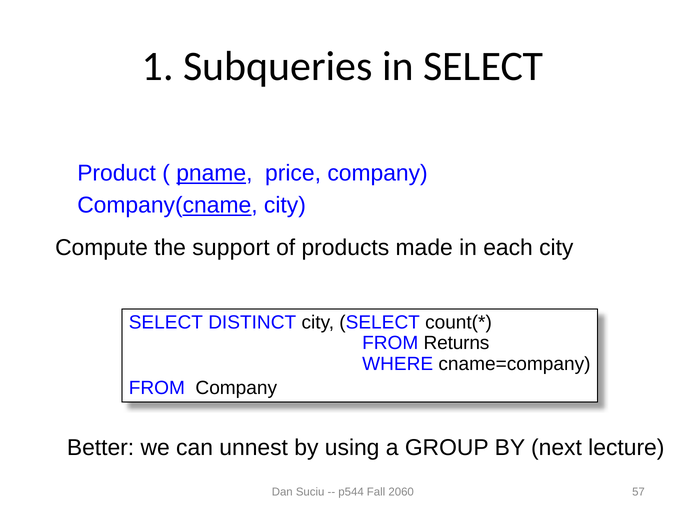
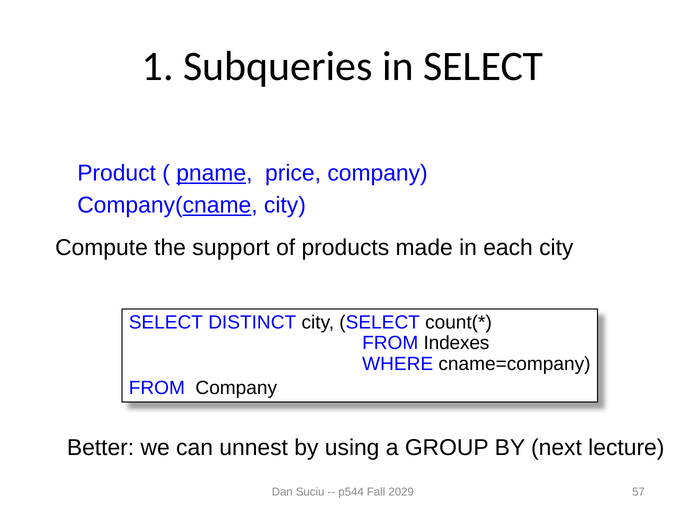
Returns: Returns -> Indexes (456, 343)
2060: 2060 -> 2029 (401, 491)
